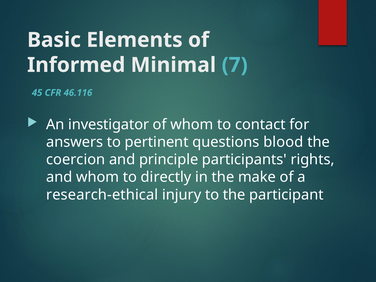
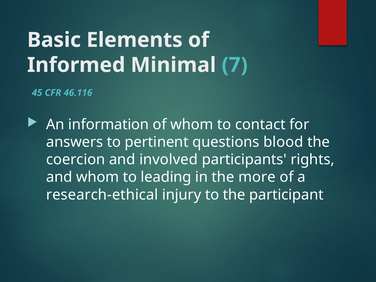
investigator: investigator -> information (109, 124)
principle: principle -> involved (169, 160)
directly: directly -> leading (166, 177)
make: make -> more (257, 177)
